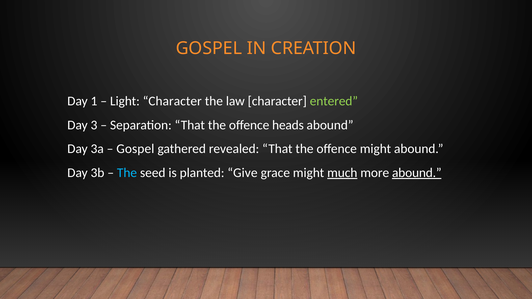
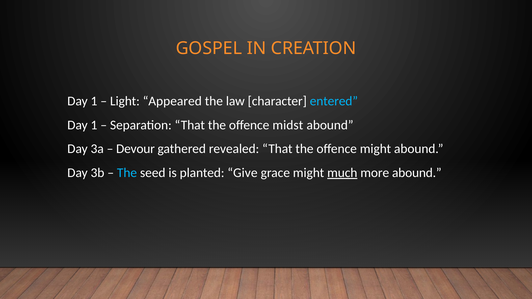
Light Character: Character -> Appeared (172, 101)
entered colour: light green -> light blue (334, 101)
3: 3 -> 1 (94, 125)
heads: heads -> midst (288, 125)
Gospel: Gospel -> Devour (136, 149)
abound underline: present -> none (417, 173)
